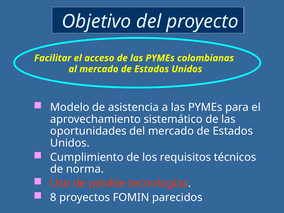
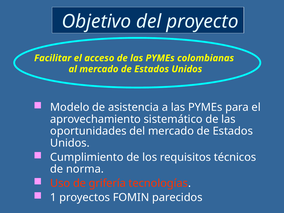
posible: posible -> grifería (107, 183)
8: 8 -> 1 (53, 197)
